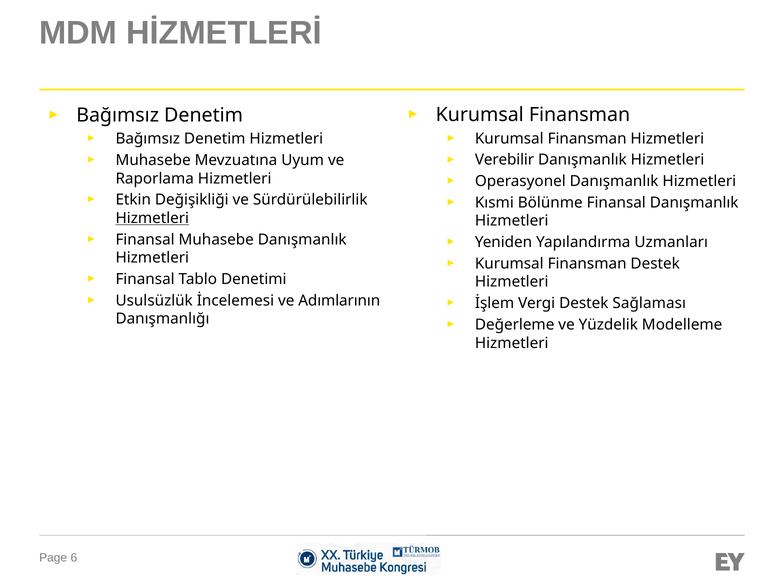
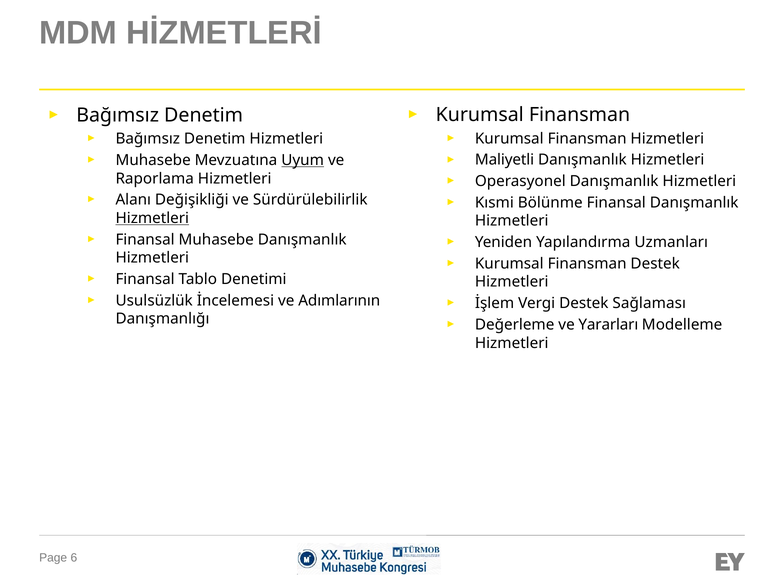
Verebilir: Verebilir -> Maliyetli (505, 160)
Uyum underline: none -> present (303, 160)
Etkin: Etkin -> Alanı (133, 200)
Yüzdelik: Yüzdelik -> Yararları (608, 325)
